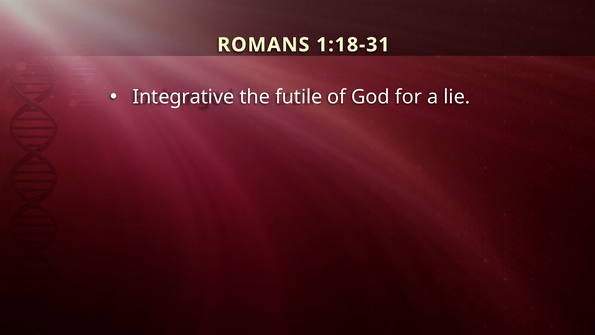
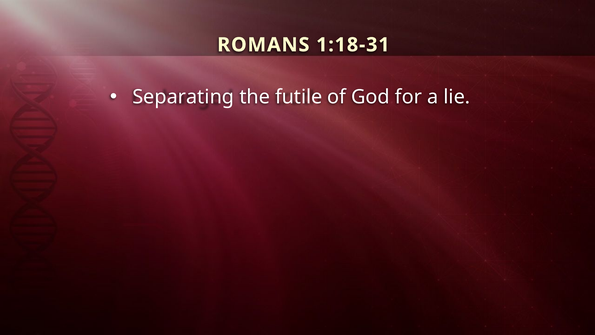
Integrative: Integrative -> Separating (183, 97)
